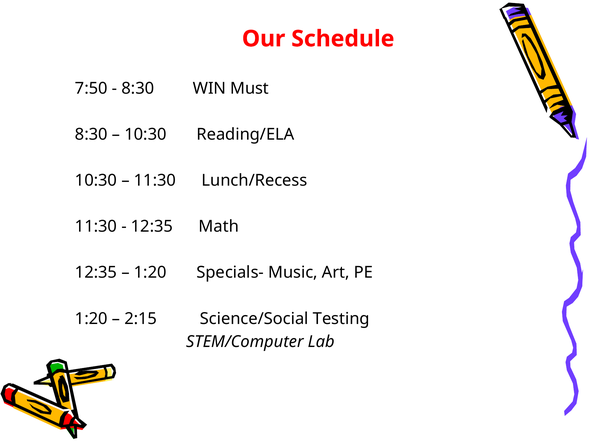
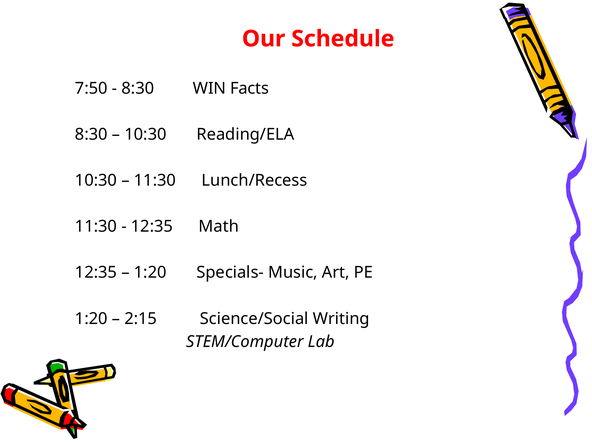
Must: Must -> Facts (250, 88)
Testing: Testing -> Writing (341, 319)
